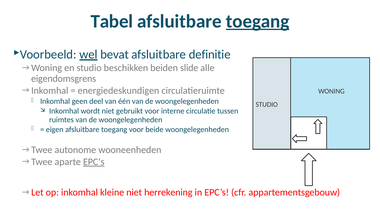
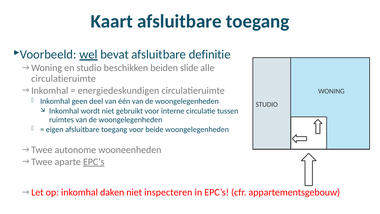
Tabel: Tabel -> Kaart (112, 21)
toegang underline: present -> none (258, 21)
eigendomsgrens: eigendomsgrens -> circulatieruimte (64, 79)
kleine: kleine -> daken (112, 192)
herrekening: herrekening -> inspecteren (168, 192)
